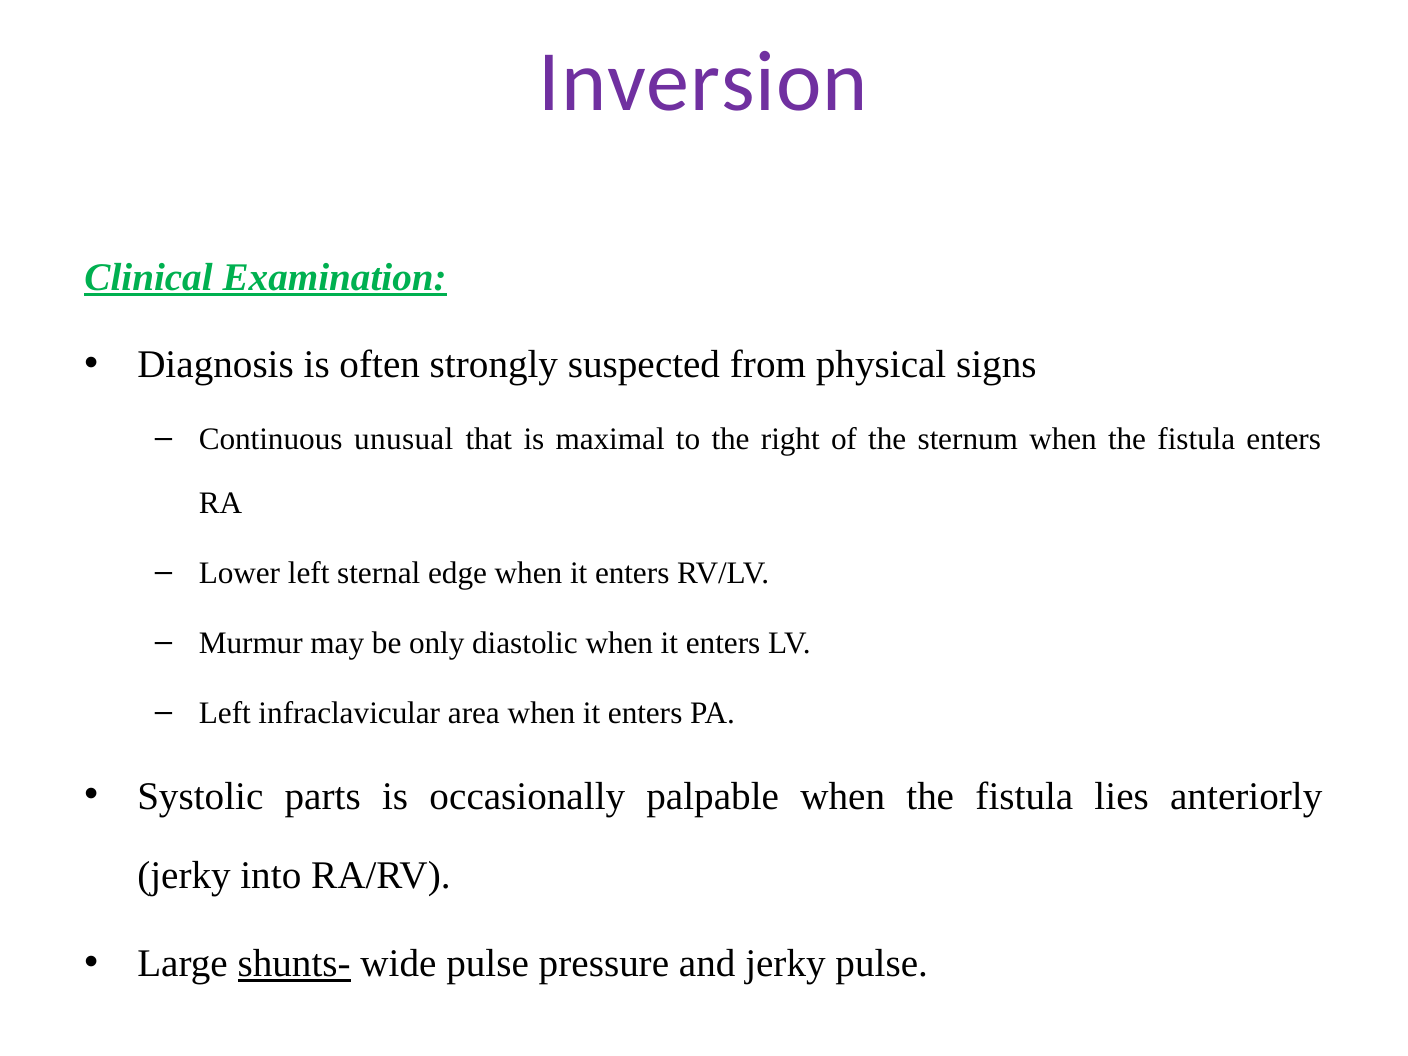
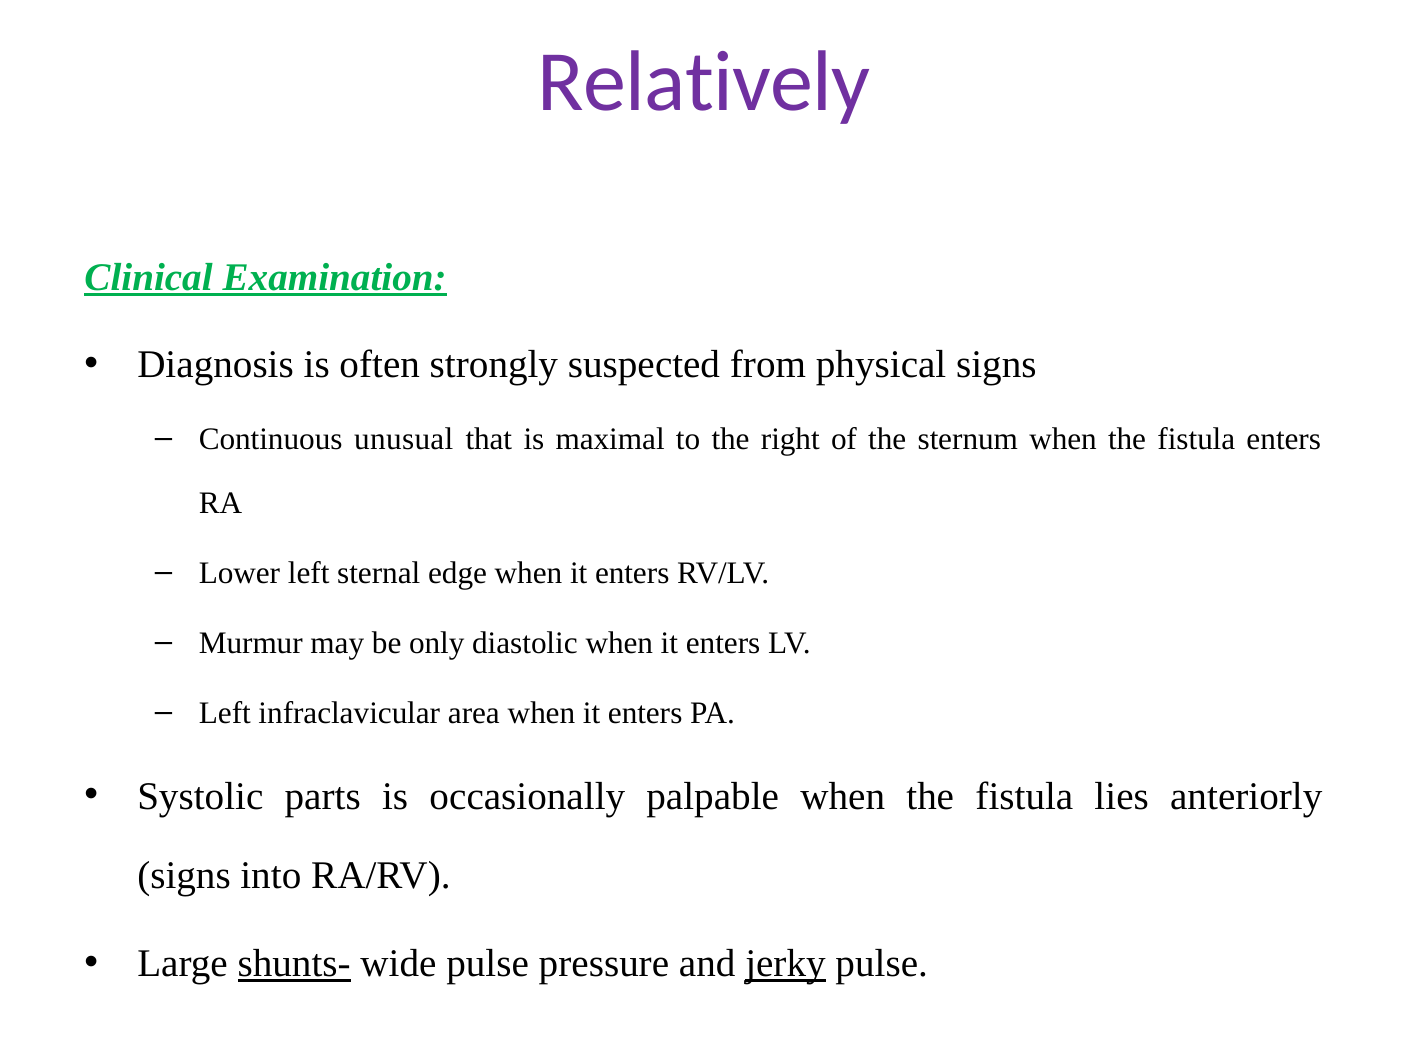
Inversion: Inversion -> Relatively (704, 82)
jerky: jerky -> signs (184, 876)
jerky underline: none -> present (785, 964)
